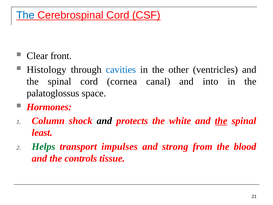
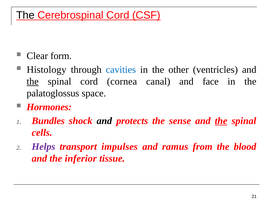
The colour: blue -> black (25, 15)
front: front -> form (61, 56)
the underline: none -> present (33, 81)
into: into -> face (211, 81)
Column: Column -> Bundles (48, 121)
white: white -> sense (180, 121)
least: least -> cells (42, 133)
Helps colour: green -> purple (43, 146)
strong: strong -> ramus (175, 146)
controls: controls -> inferior (81, 158)
